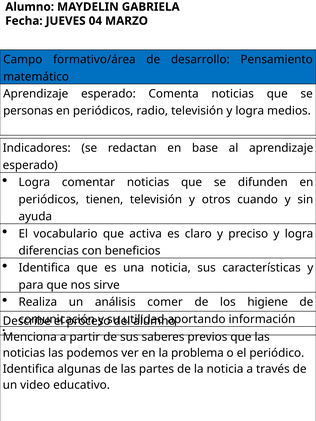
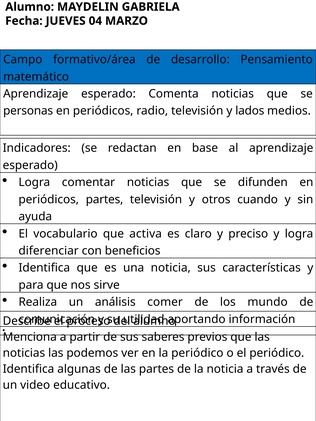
televisión y logra: logra -> lados (250, 111)
periódicos tienen: tienen -> partes (105, 200)
diferencias: diferencias -> diferenciar (49, 251)
higiene: higiene -> mundo (268, 302)
la problema: problema -> periódico (197, 353)
